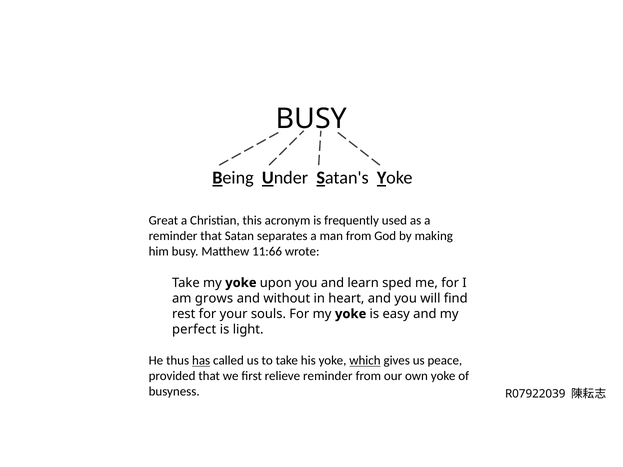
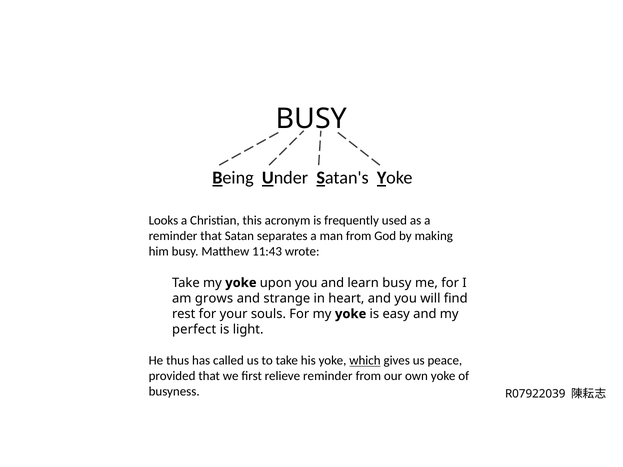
Great: Great -> Looks (163, 221)
11:66: 11:66 -> 11:43 (267, 252)
learn sped: sped -> busy (397, 283)
without: without -> strange (287, 298)
has underline: present -> none (201, 361)
